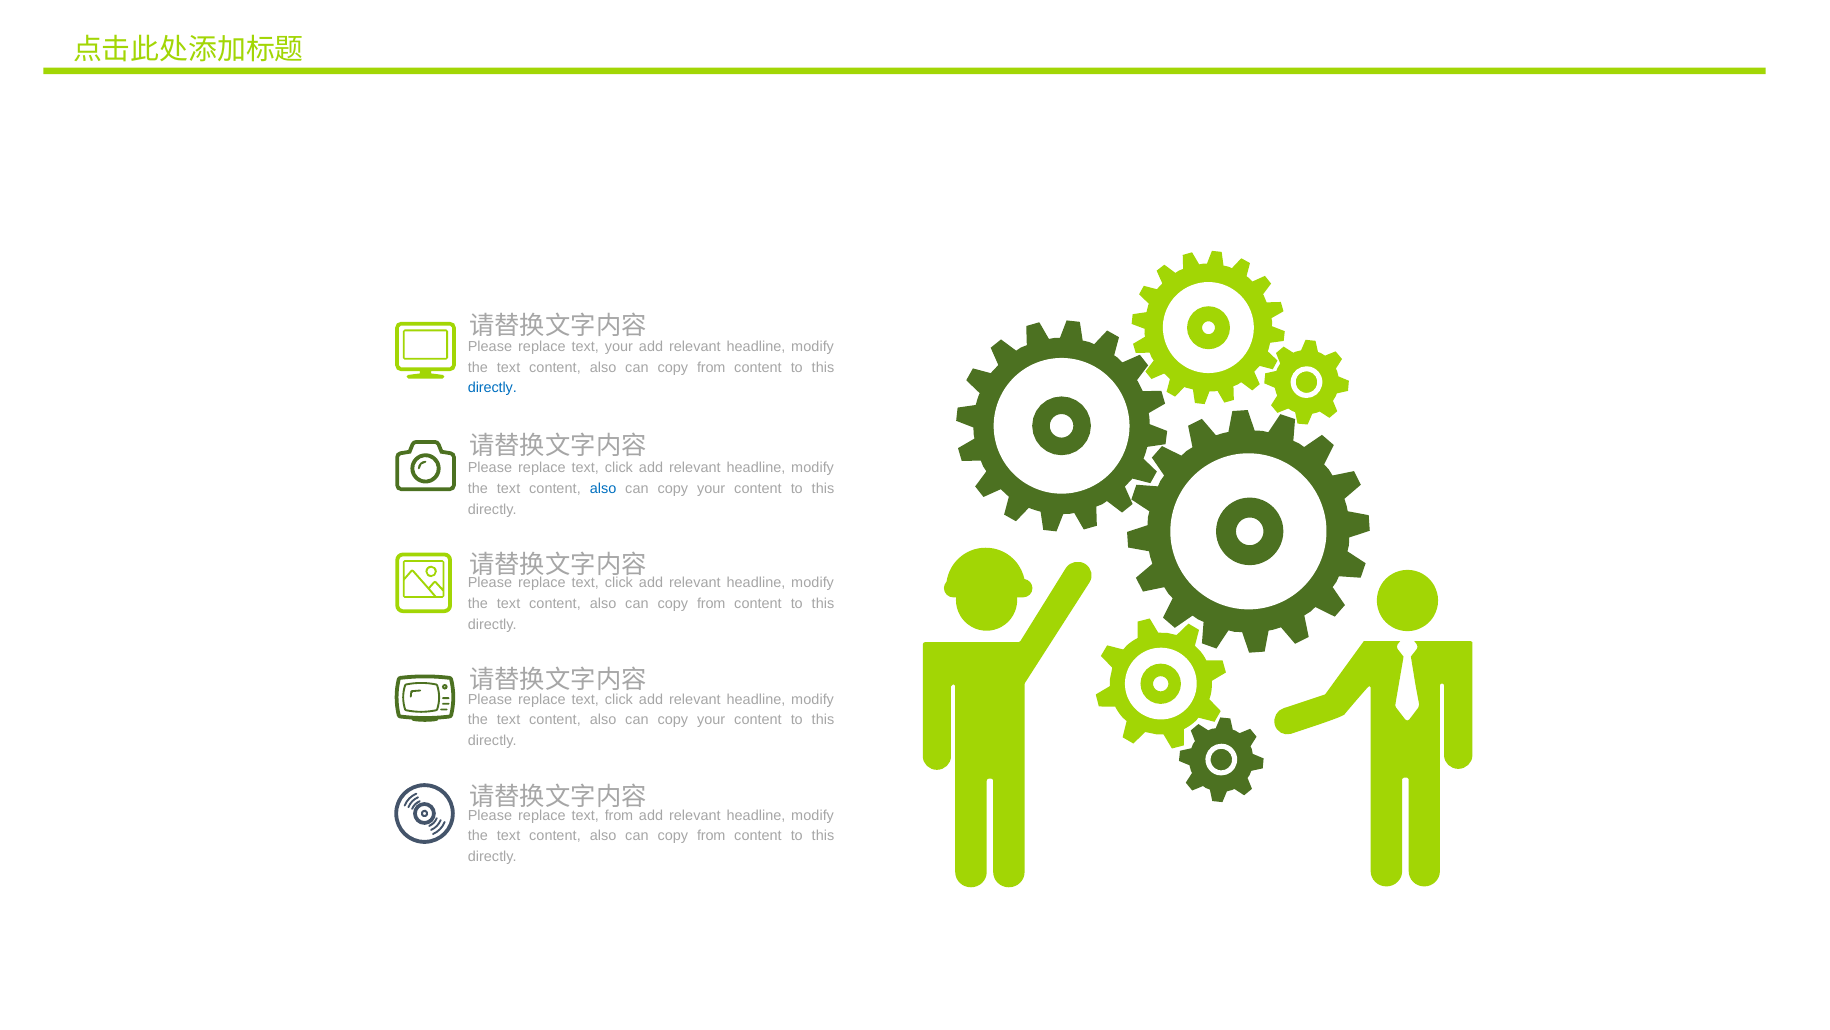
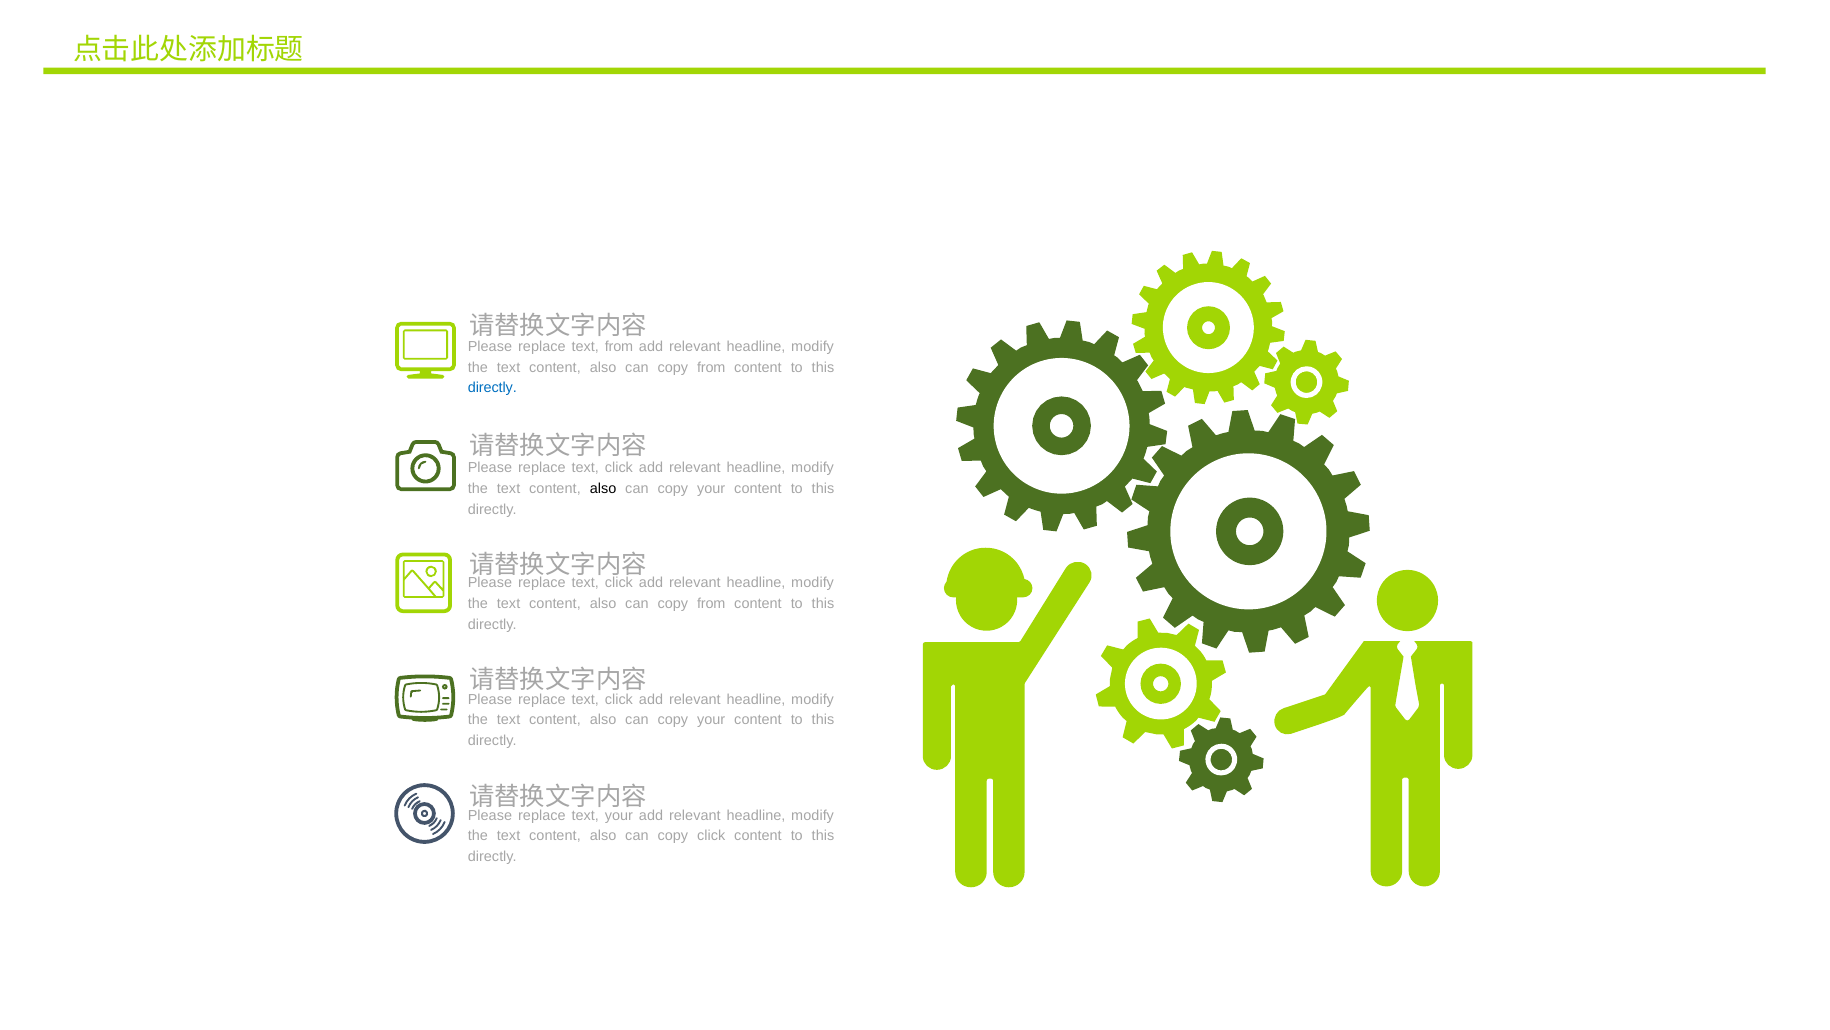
text your: your -> from (619, 346)
also colour: blue -> black (603, 489)
text from: from -> your (619, 815)
from: from -> click (711, 836)
